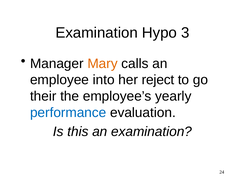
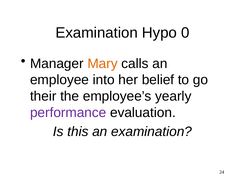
3: 3 -> 0 (185, 33)
reject: reject -> belief (158, 80)
performance colour: blue -> purple (68, 112)
